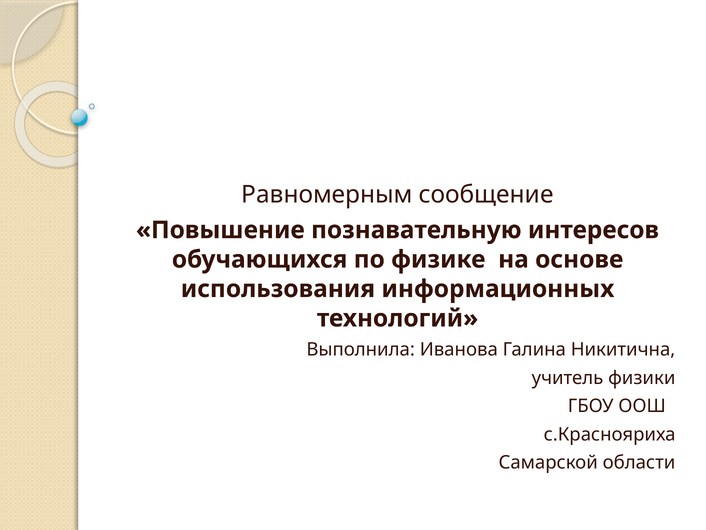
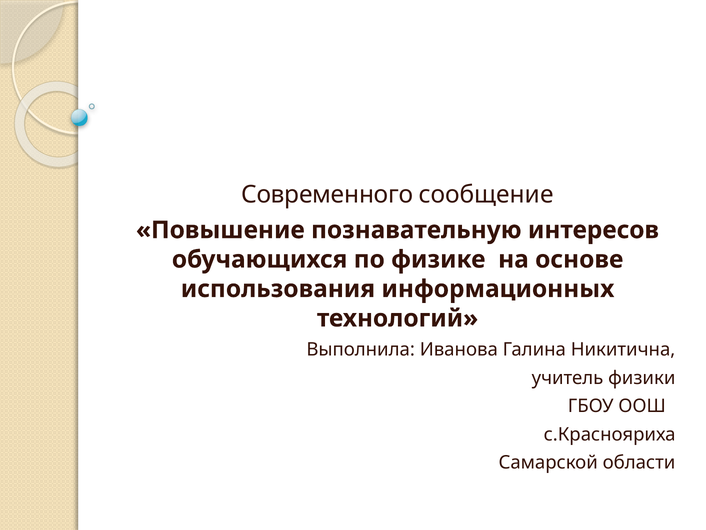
Равномерным: Равномерным -> Современного (327, 195)
